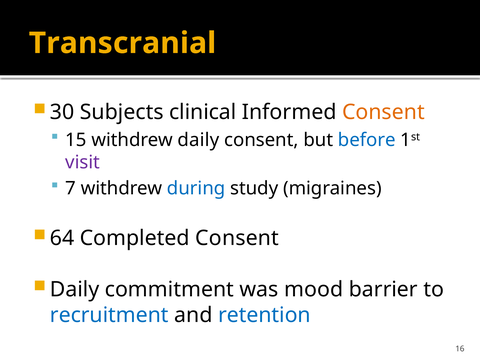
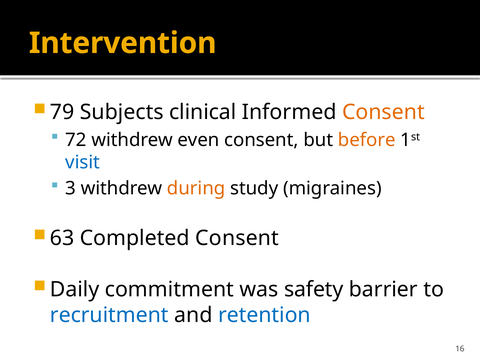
Transcranial: Transcranial -> Intervention (123, 43)
30: 30 -> 79 (62, 112)
15: 15 -> 72 (76, 140)
withdrew daily: daily -> even (198, 140)
before colour: blue -> orange (367, 140)
visit colour: purple -> blue (83, 162)
7: 7 -> 3 (71, 188)
during colour: blue -> orange (196, 188)
64: 64 -> 63 (62, 238)
mood: mood -> safety (314, 289)
